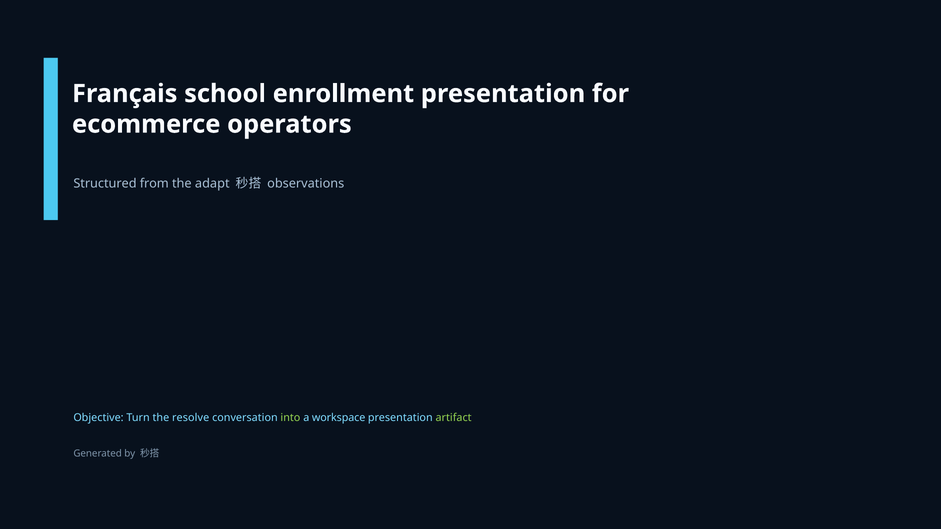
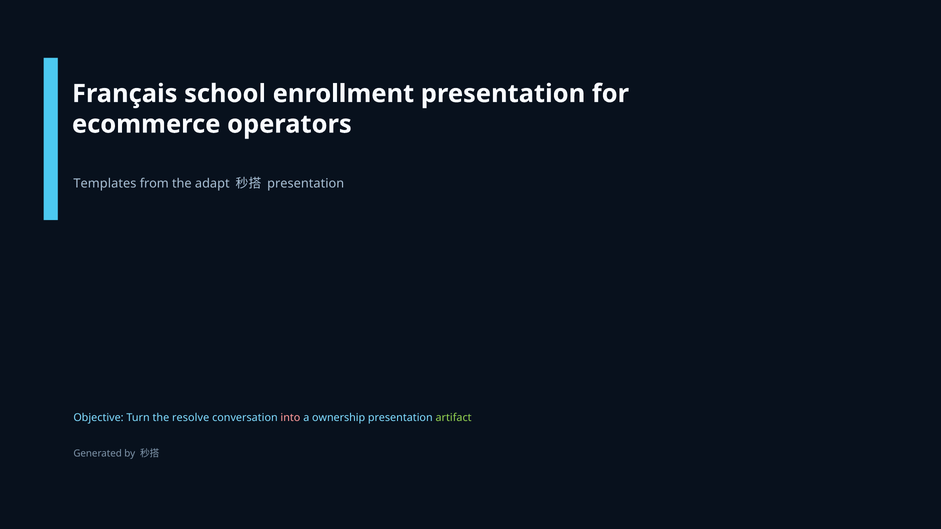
Structured: Structured -> Templates (105, 184)
observations: observations -> presentation (306, 184)
into colour: light green -> pink (290, 418)
workspace: workspace -> ownership (339, 418)
